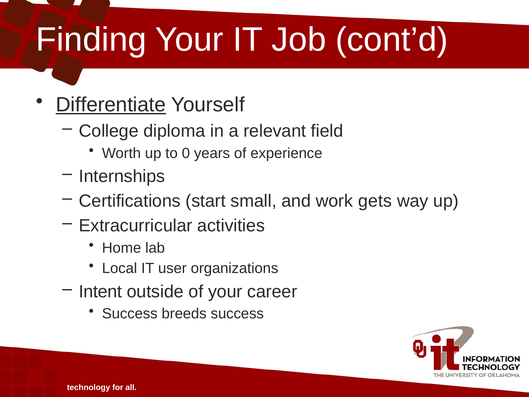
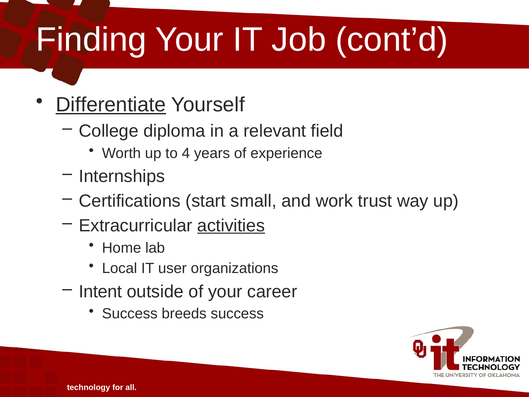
0: 0 -> 4 (186, 153)
gets: gets -> trust (375, 201)
activities underline: none -> present (231, 226)
